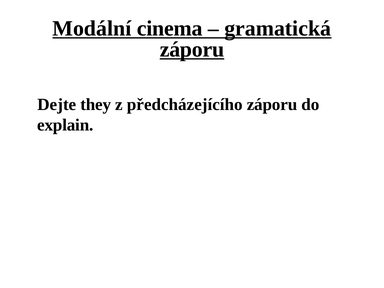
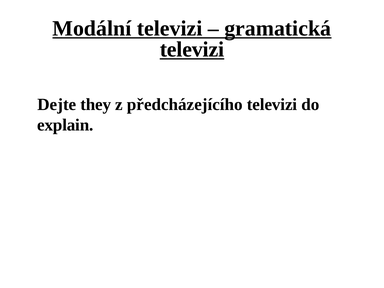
Modální cinema: cinema -> televizi (170, 28)
záporu: záporu -> televizi (192, 49)
předcházejícího záporu: záporu -> televizi (272, 104)
